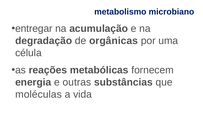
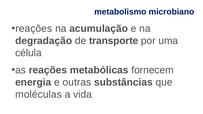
entregar: entregar -> reações (34, 29)
orgânicas: orgânicas -> transporte (114, 41)
